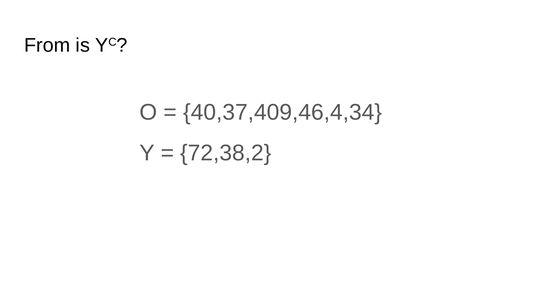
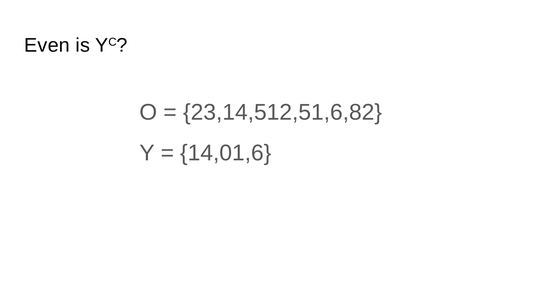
From: From -> Even (47, 45)
40,37,409,46,4,34: 40,37,409,46,4,34 -> 23,14,512,51,6,82 (283, 113)
72,38,2: 72,38,2 -> 14,01,6 (226, 153)
